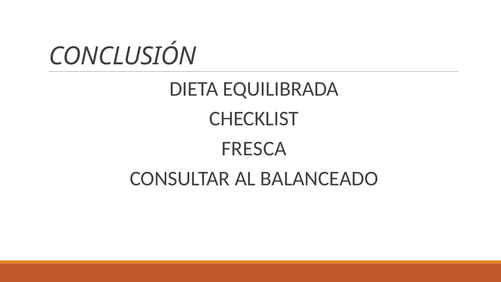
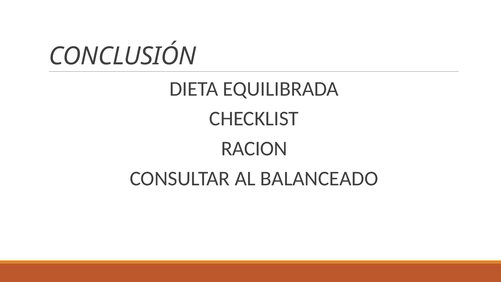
FRESCA: FRESCA -> RACION (254, 149)
